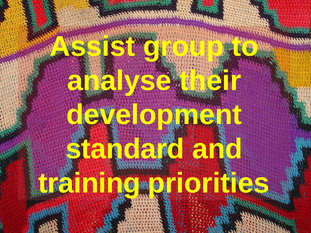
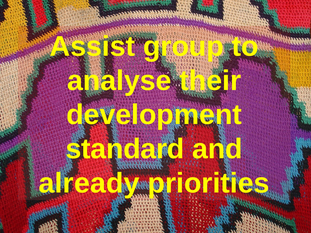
training: training -> already (89, 183)
